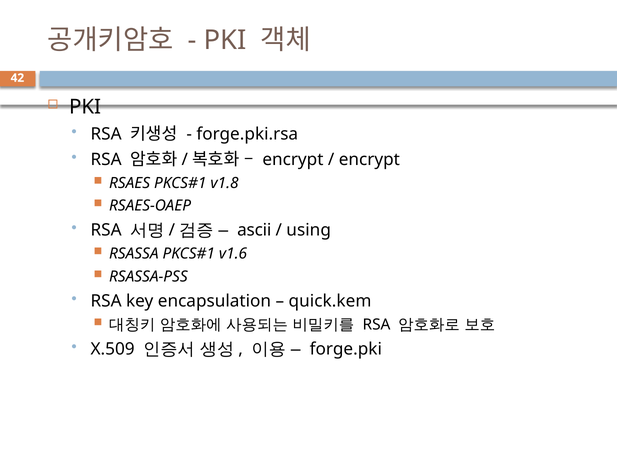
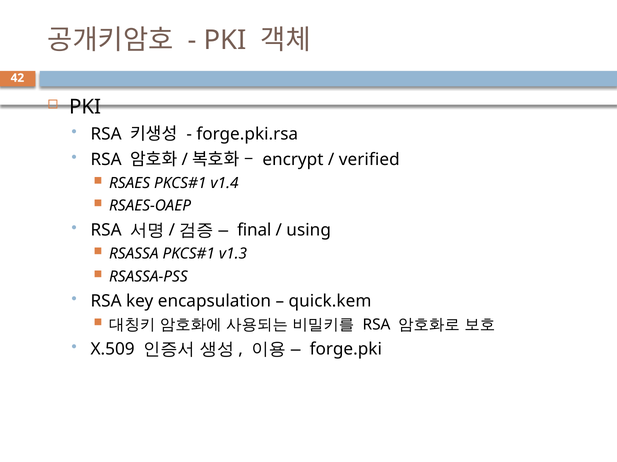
encrypt: encrypt -> verified (369, 160)
v1.8: v1.8 -> v1.4 (225, 183)
ascii: ascii -> final (254, 231)
v1.6: v1.6 -> v1.3 (233, 254)
